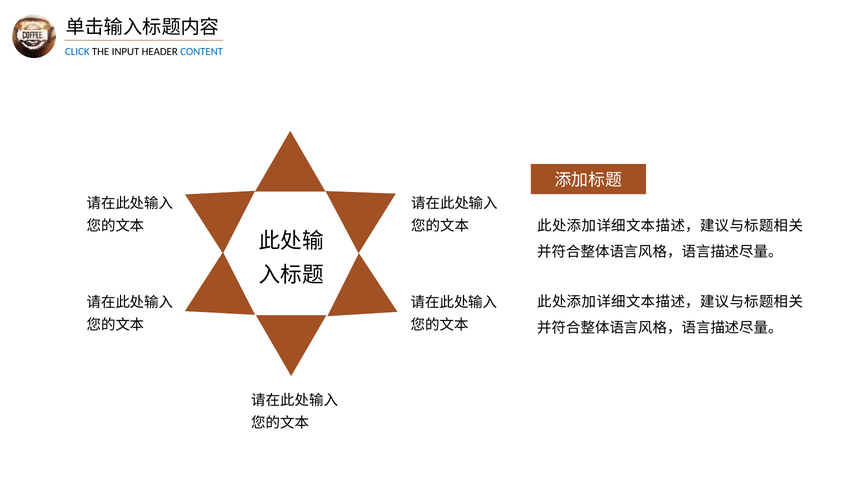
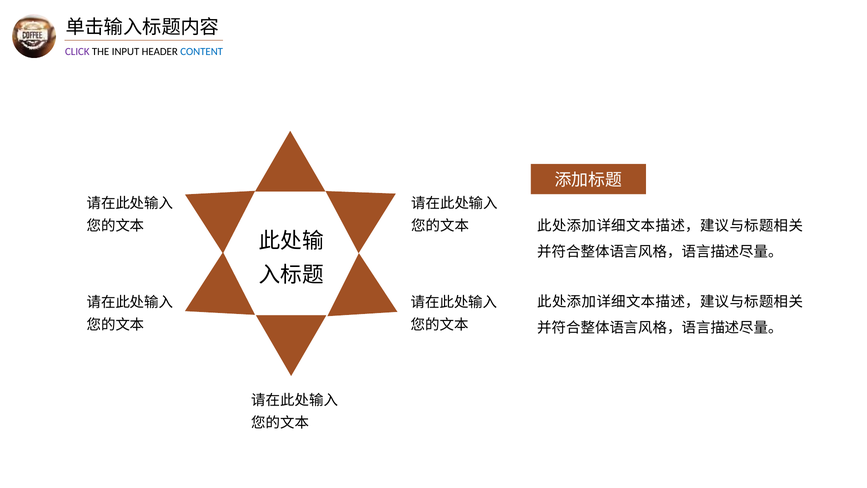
CLICK colour: blue -> purple (77, 52)
